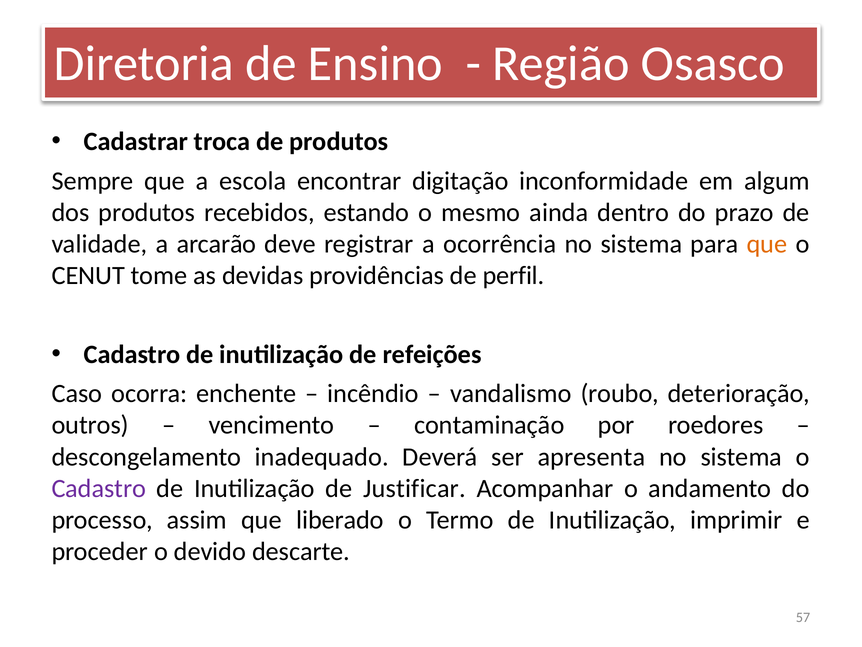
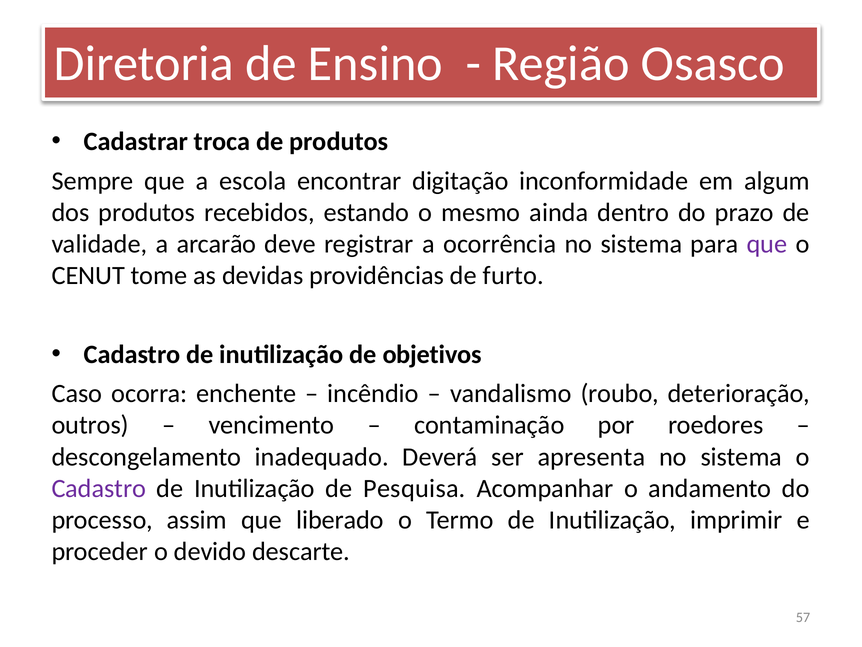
que colour: orange -> purple (767, 244)
perfil: perfil -> furto (513, 276)
refeições: refeições -> objetivos (432, 354)
Justificar: Justificar -> Pesquisa (414, 488)
